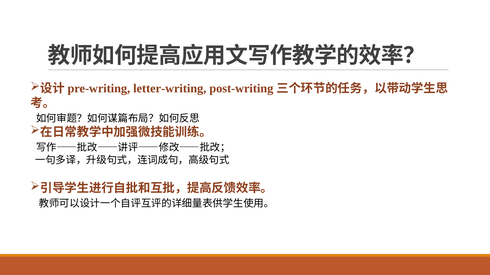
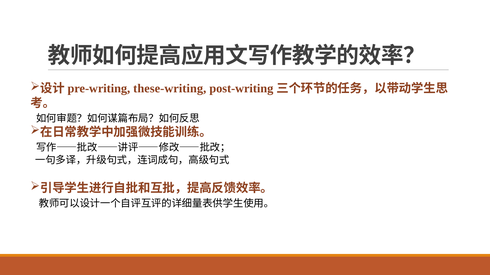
letter-writing: letter-writing -> these-writing (170, 89)
